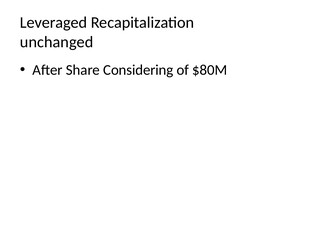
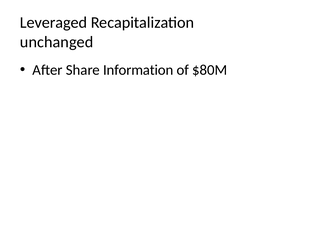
Considering: Considering -> Information (138, 70)
